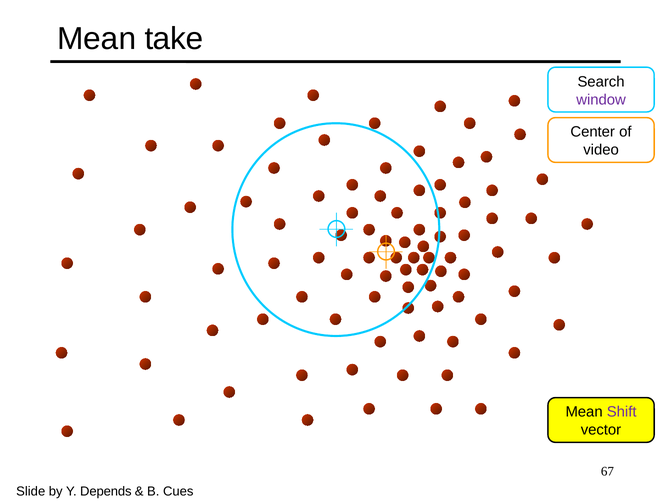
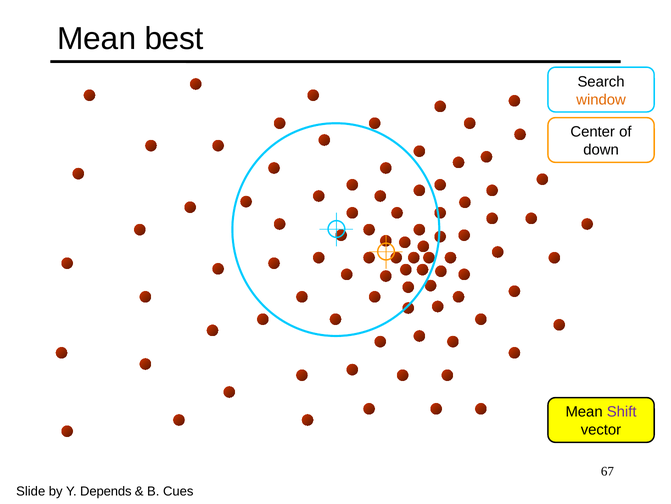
take: take -> best (174, 39)
window colour: purple -> orange (601, 99)
video: video -> down (601, 150)
